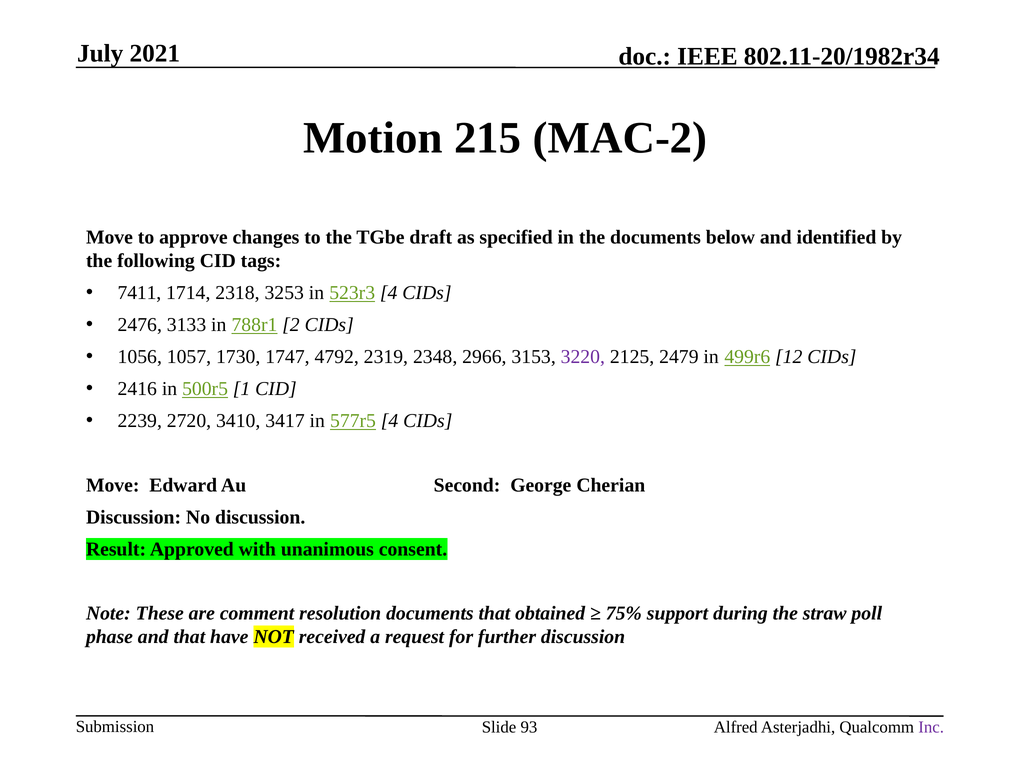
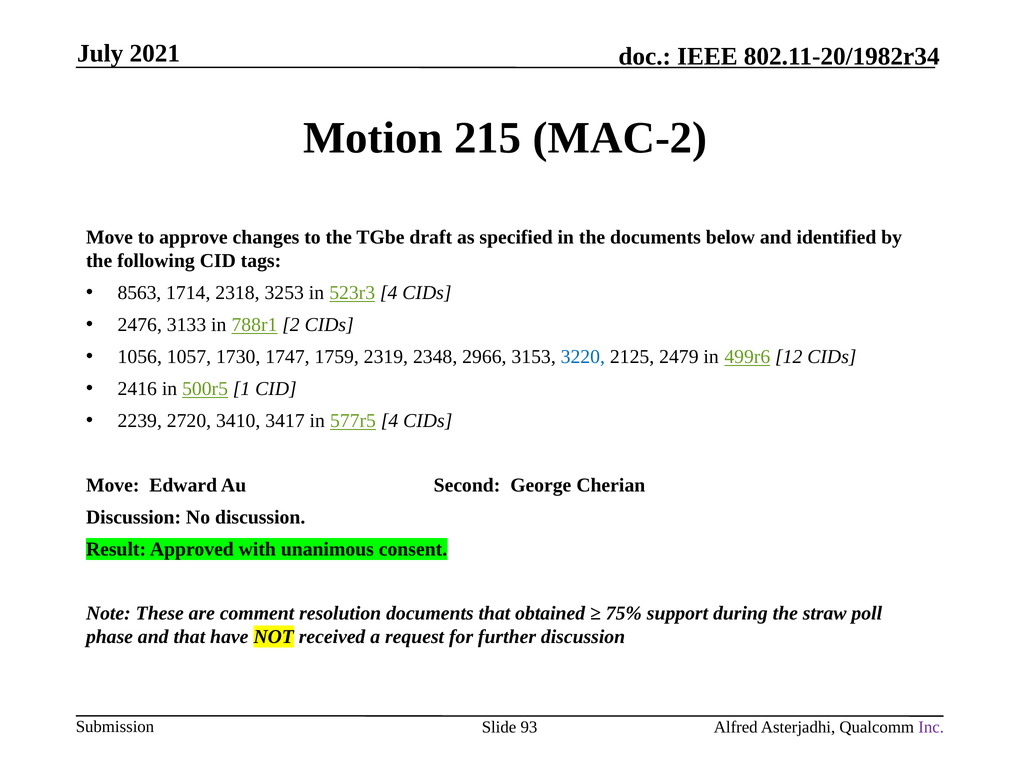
7411: 7411 -> 8563 (139, 293)
4792: 4792 -> 1759 (337, 357)
3220 colour: purple -> blue (583, 357)
